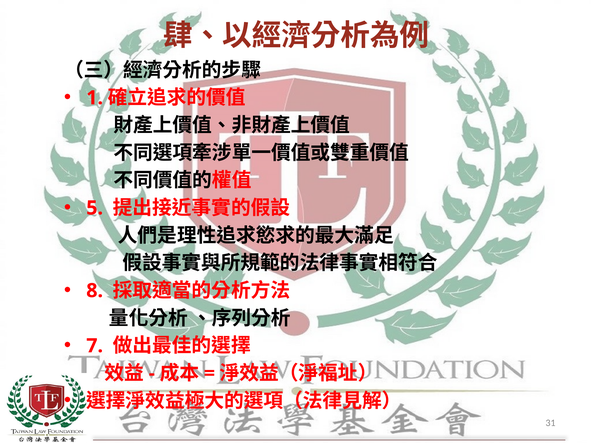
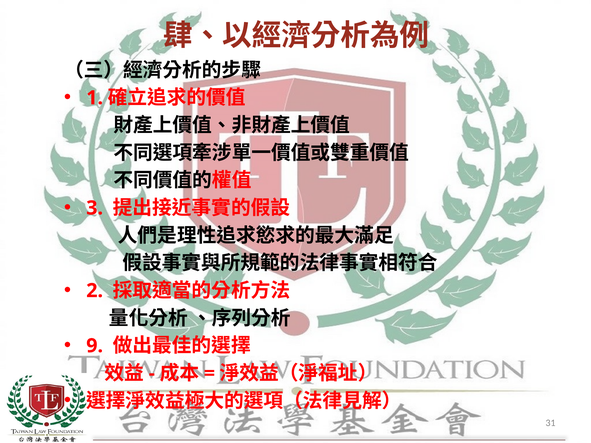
5: 5 -> 3 (95, 208)
8: 8 -> 2 (95, 291)
7: 7 -> 9 (95, 346)
